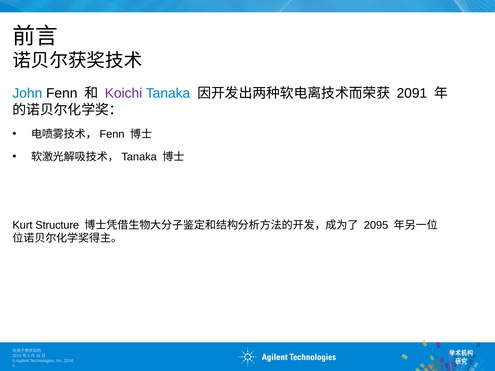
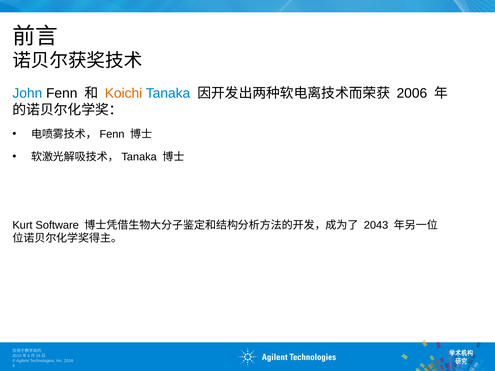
Koichi colour: purple -> orange (124, 93)
2091: 2091 -> 2006 (412, 93)
Structure: Structure -> Software (57, 225)
2095: 2095 -> 2043 (376, 225)
